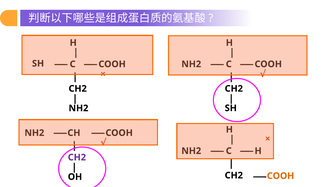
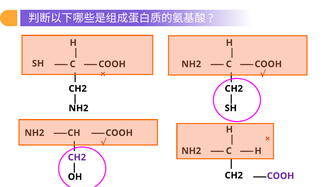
COOH colour: orange -> purple (281, 176)
